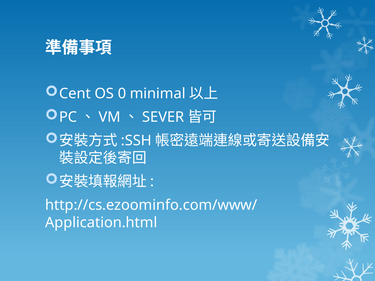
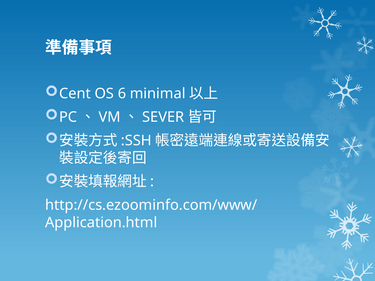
0: 0 -> 6 (122, 94)
